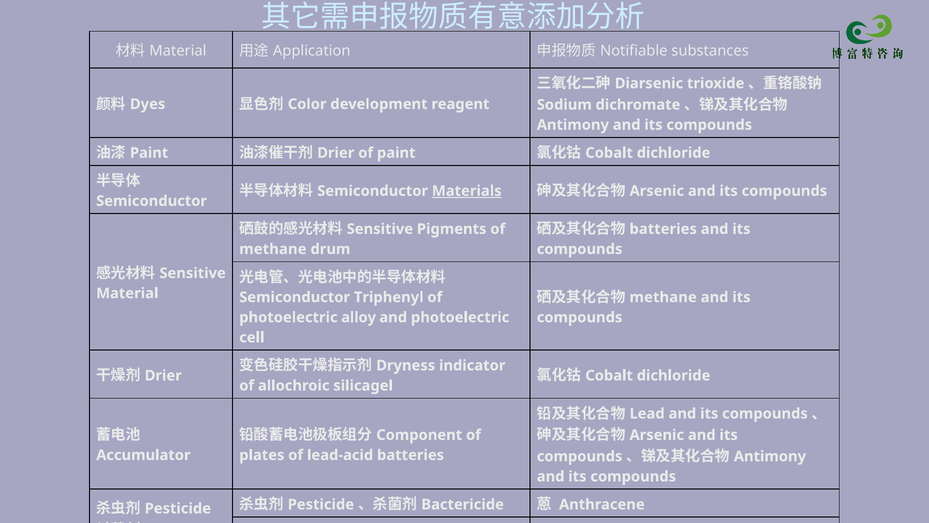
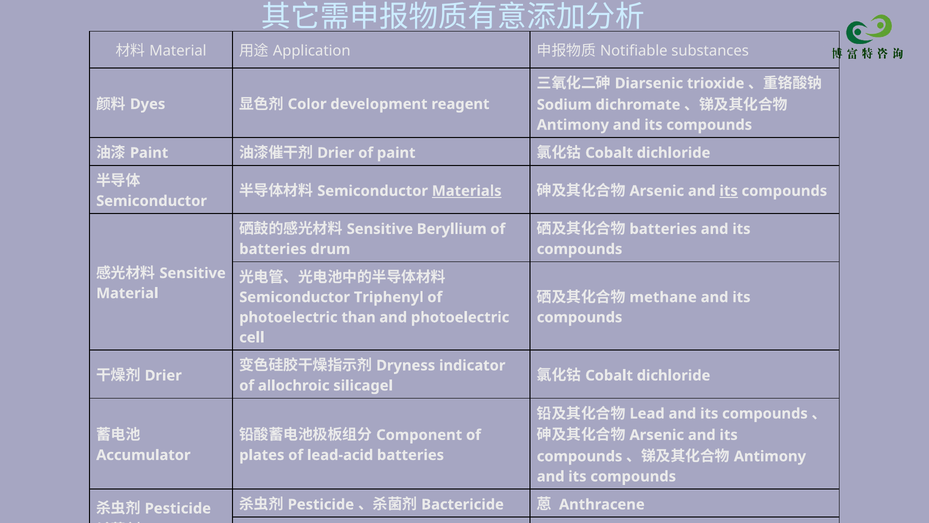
its underline: none -> present (729, 191)
Pigments: Pigments -> Beryllium (452, 229)
methane: methane -> batteries (273, 249)
alloy: alloy -> than (359, 317)
